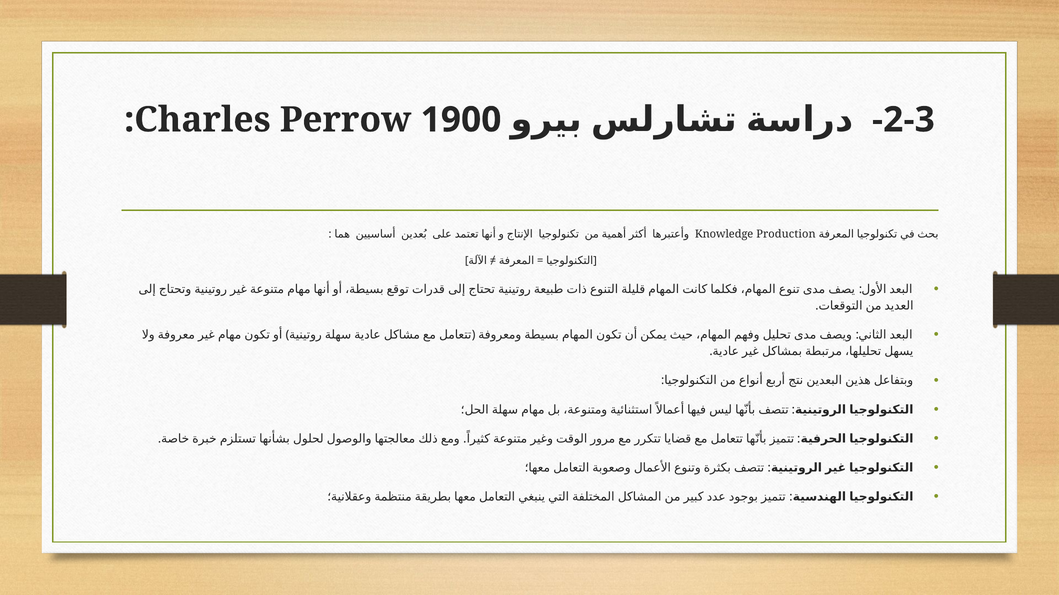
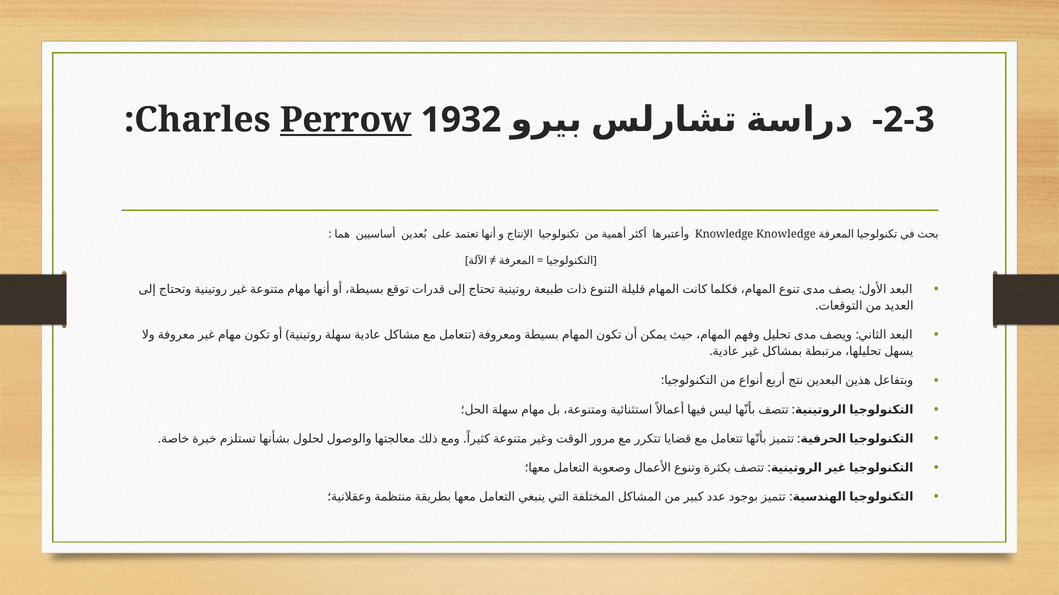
Perrow underline: none -> present (346, 120)
1900: 1900 -> 1932 (461, 120)
Knowledge Production: Production -> Knowledge (786, 234)
